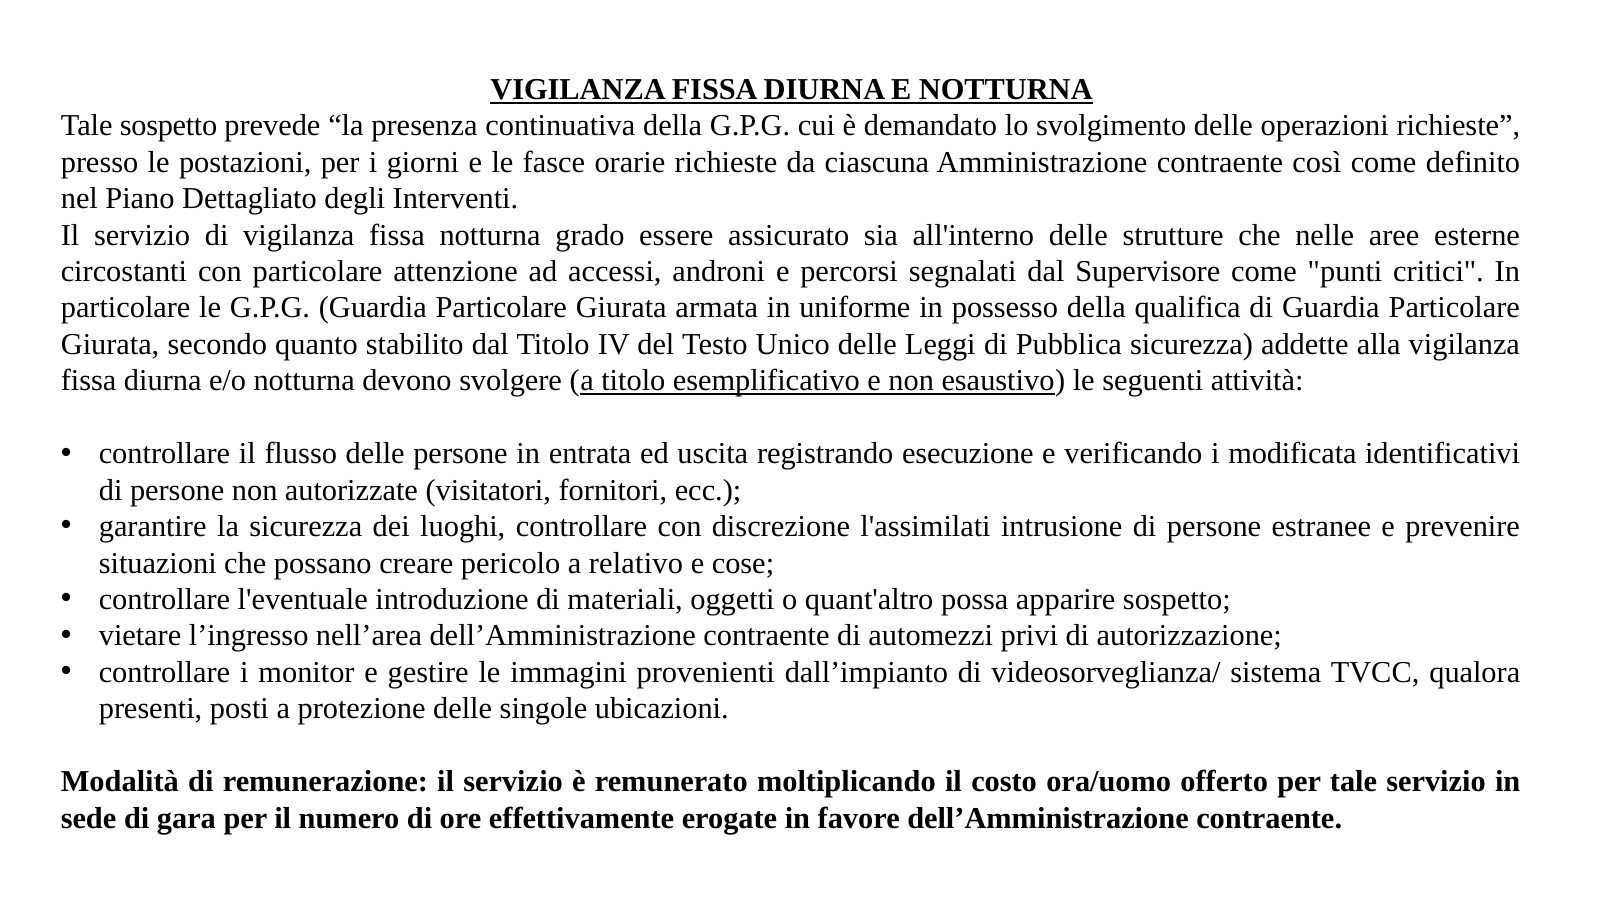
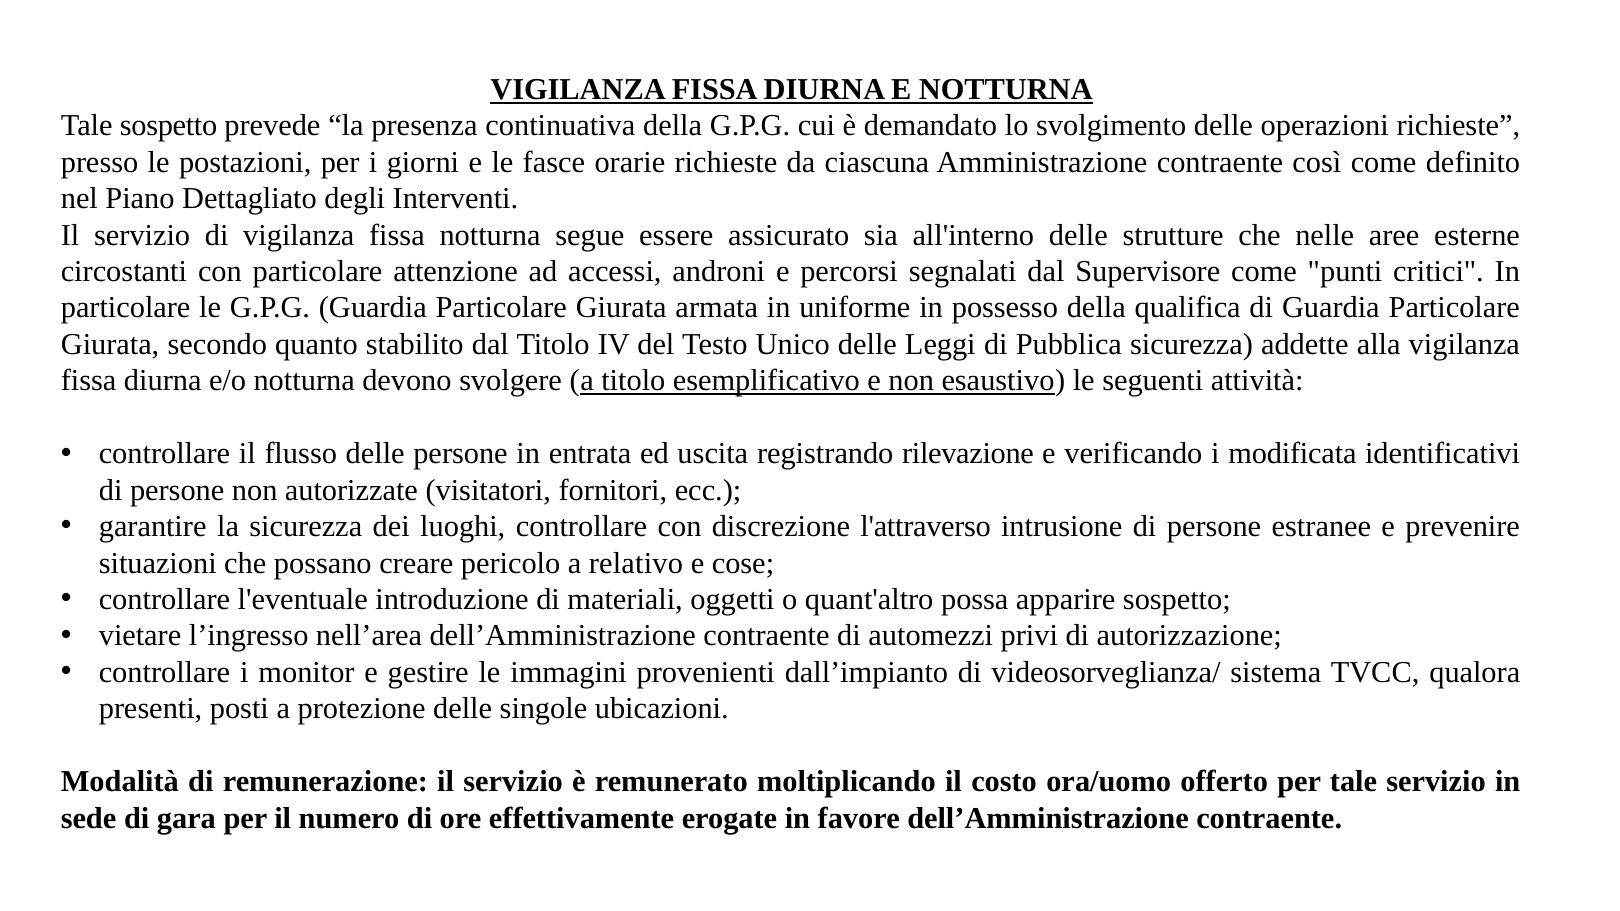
grado: grado -> segue (590, 235)
esecuzione: esecuzione -> rilevazione (968, 454)
l'assimilati: l'assimilati -> l'attraverso (926, 527)
